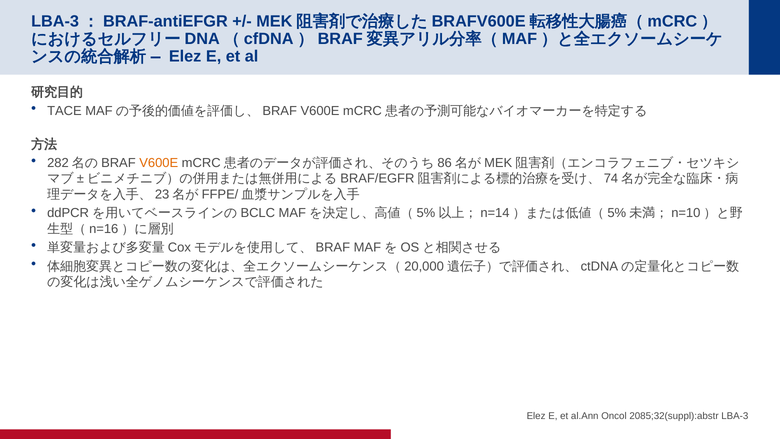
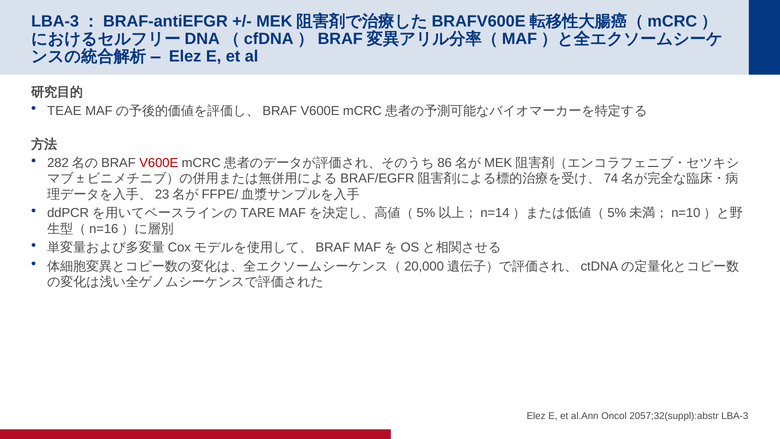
TACE: TACE -> TEAE (64, 111)
V600E colour: orange -> red (159, 163)
BCLC: BCLC -> TARE (258, 213)
2085;32(suppl):abstr: 2085;32(suppl):abstr -> 2057;32(suppl):abstr (674, 416)
